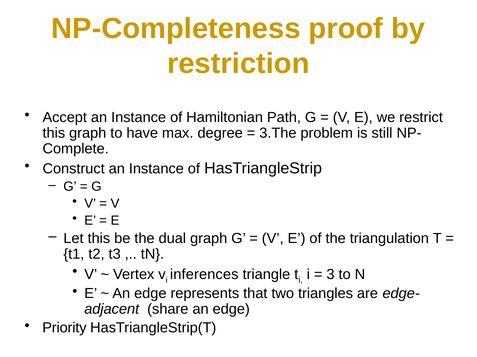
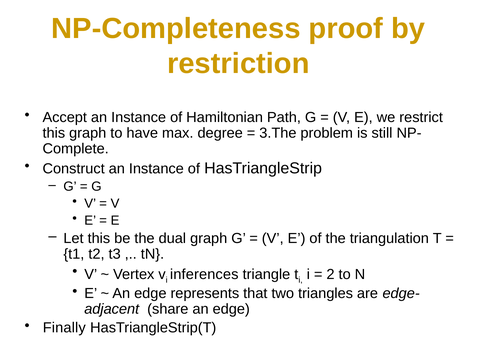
3: 3 -> 2 (331, 275)
Priority: Priority -> Finally (64, 328)
